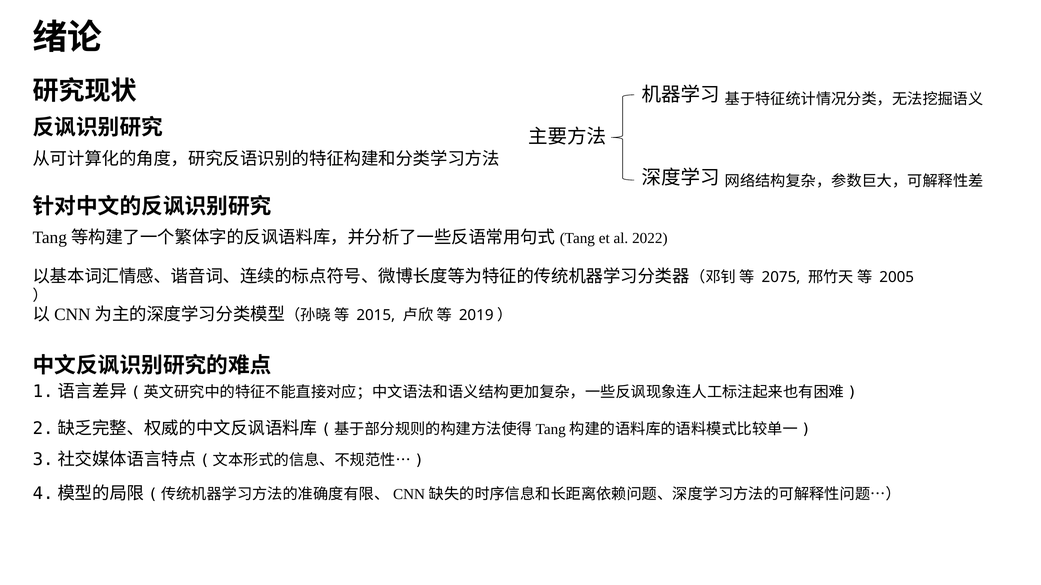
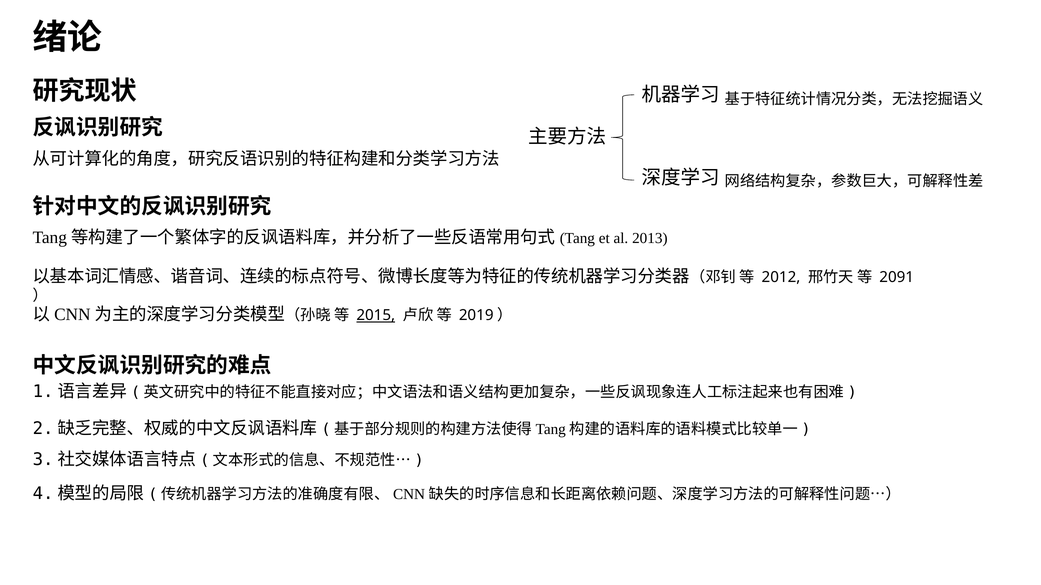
2022: 2022 -> 2013 (650, 239)
2075: 2075 -> 2012 (781, 278)
2005: 2005 -> 2091 (897, 278)
2015 underline: none -> present (376, 316)
